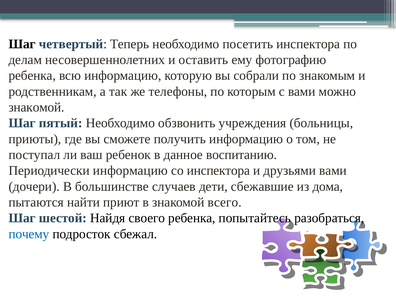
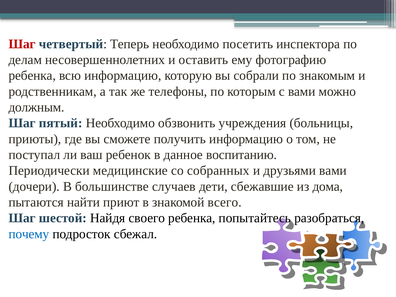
Шаг colour: black -> red (22, 44)
знакомой: знакомой -> должным (36, 107)
Периодически информацию: информацию -> медицинские (130, 171)
со инспектора: инспектора -> собранных (218, 171)
